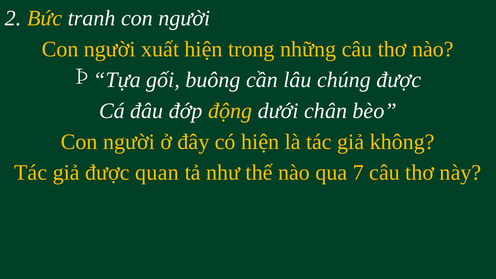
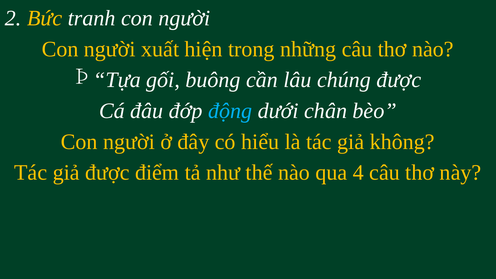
động colour: yellow -> light blue (230, 111)
có hiện: hiện -> hiểu (260, 142)
quan: quan -> điểm (157, 173)
7: 7 -> 4 (358, 173)
